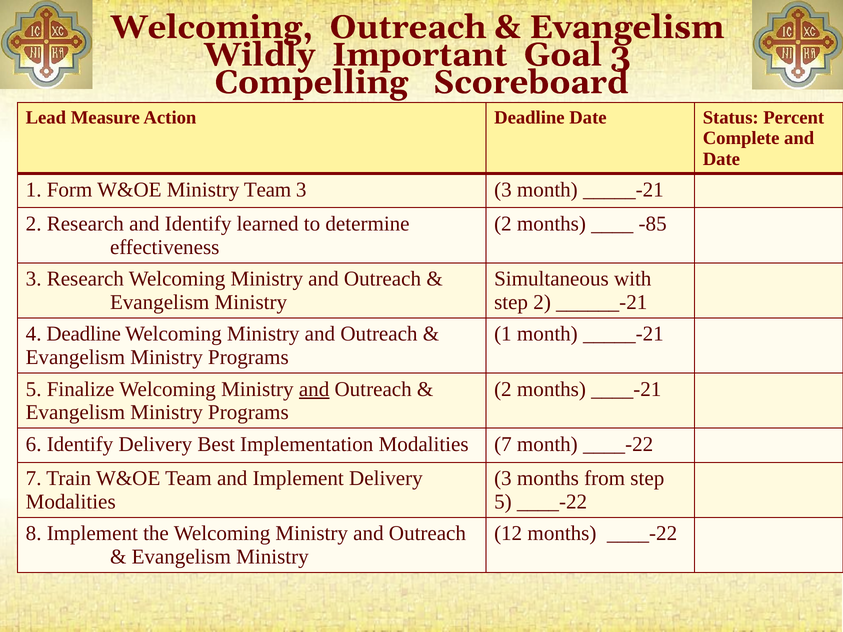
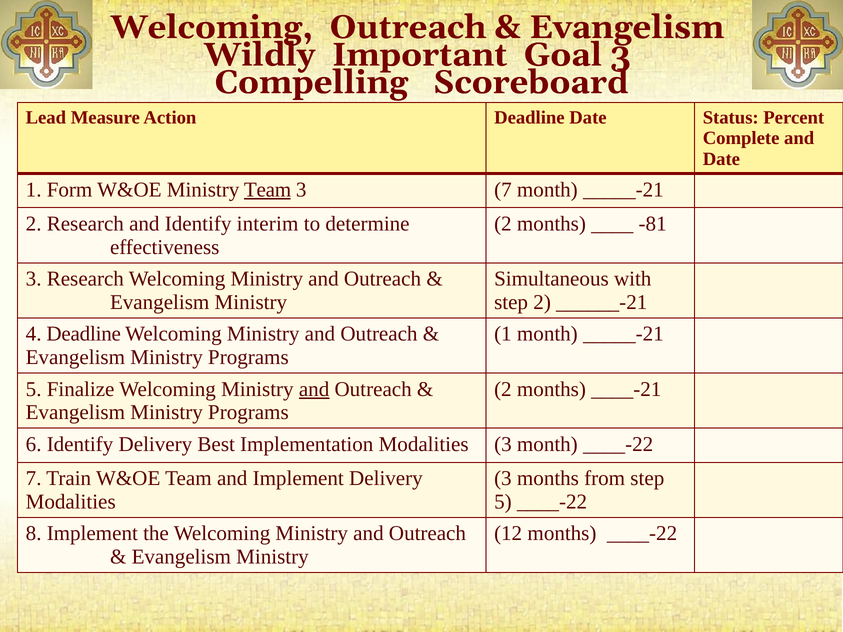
Team underline: none -> present (268, 190)
3 3: 3 -> 7 (503, 190)
learned: learned -> interim (268, 224)
-85: -85 -> -81 (653, 224)
Implementation Modalities 7: 7 -> 3 (503, 444)
